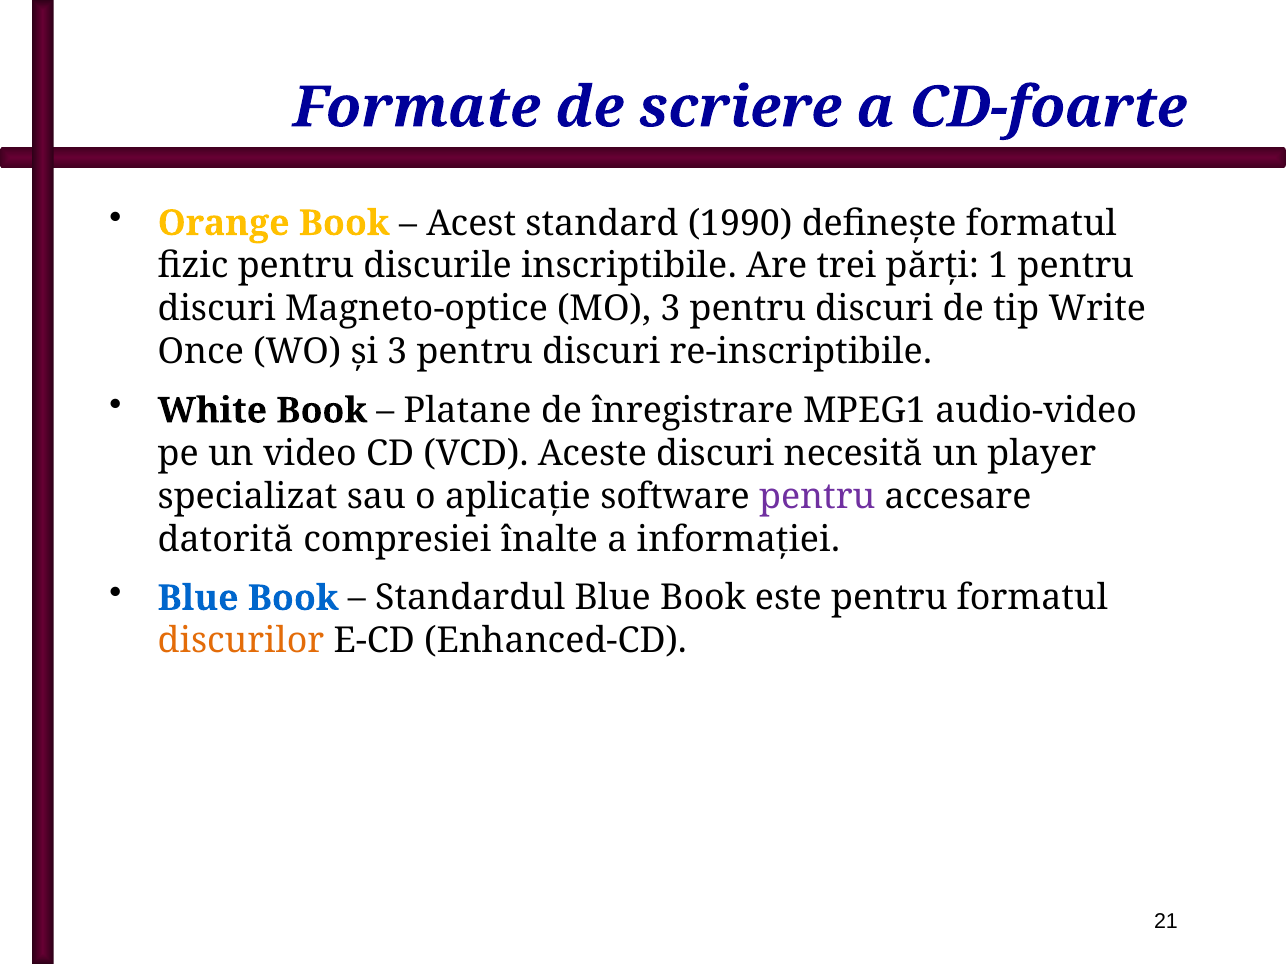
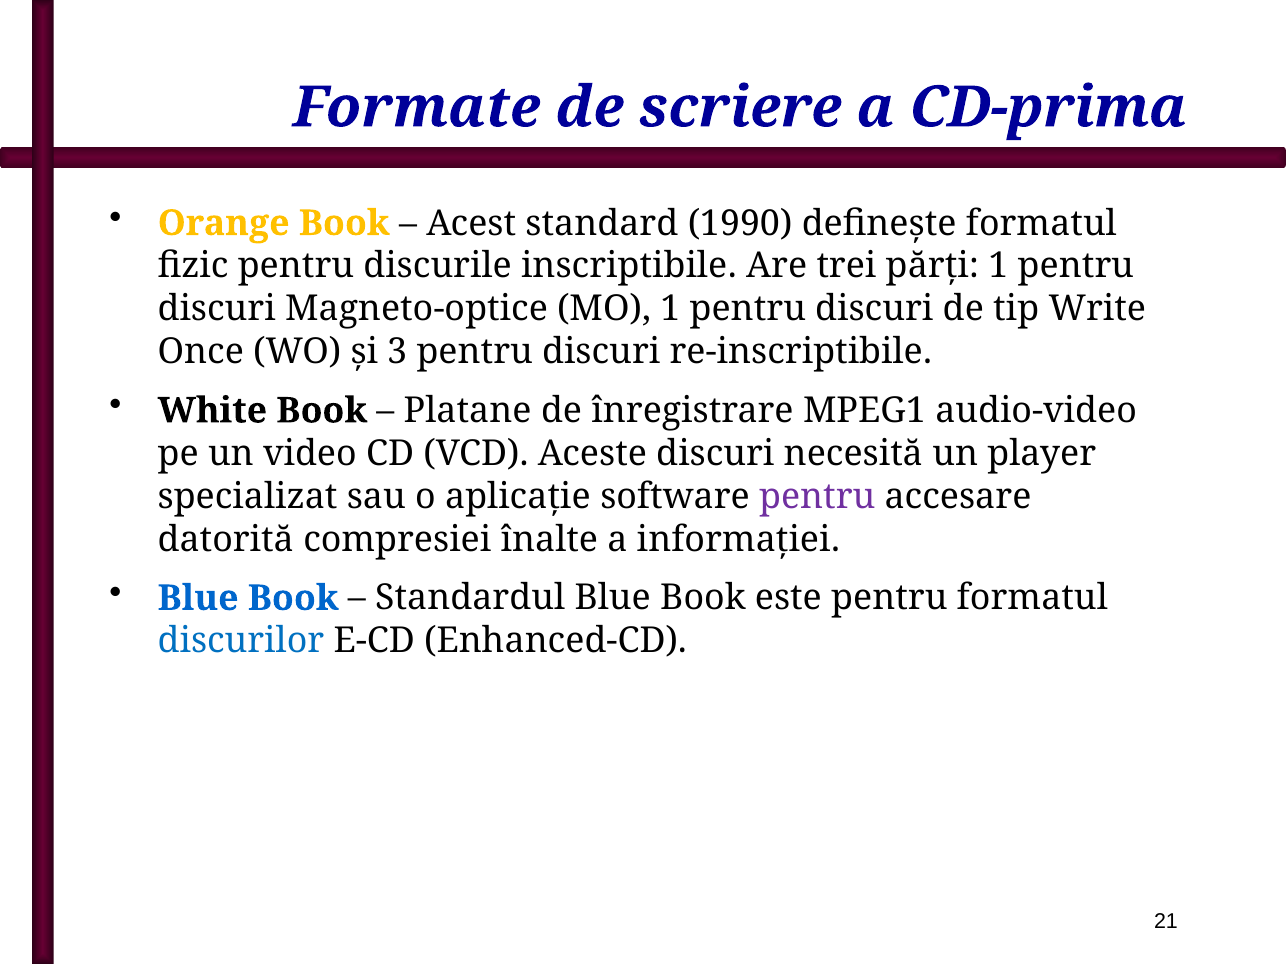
CD-foarte: CD-foarte -> CD-prima (1048, 108)
MO 3: 3 -> 1 (670, 309)
discurilor colour: orange -> blue (241, 641)
